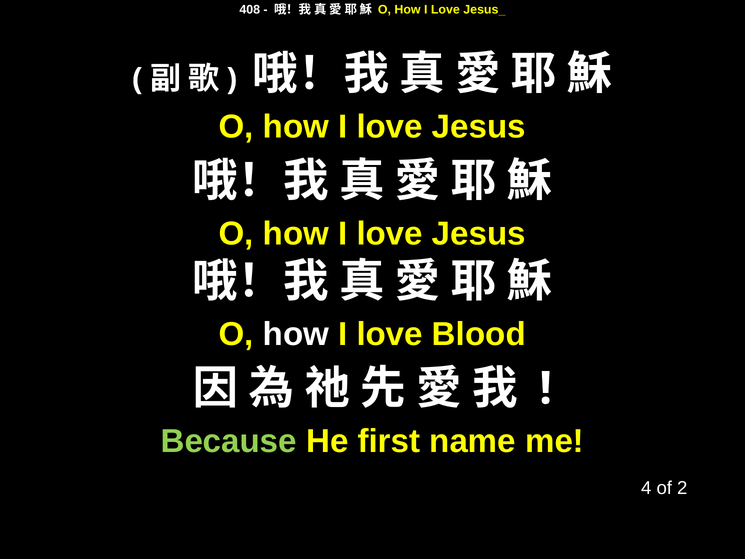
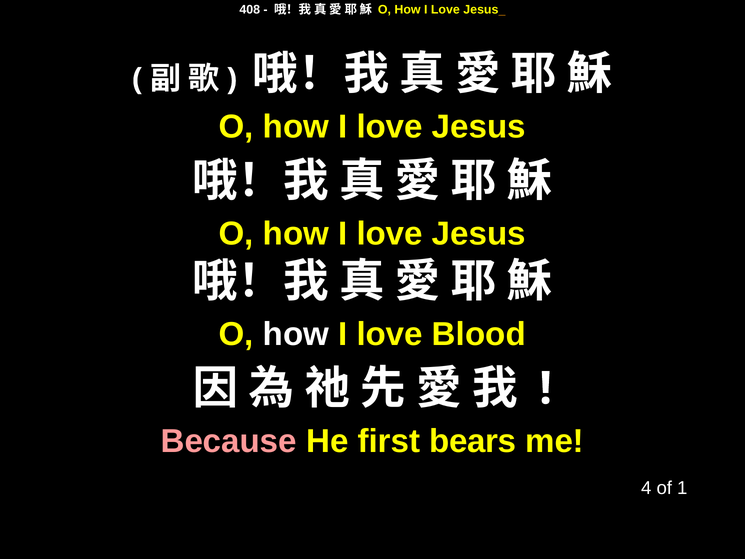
Because colour: light green -> pink (229, 441)
name: name -> bears (473, 441)
2: 2 -> 1 (682, 488)
